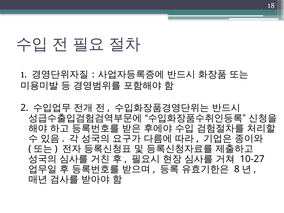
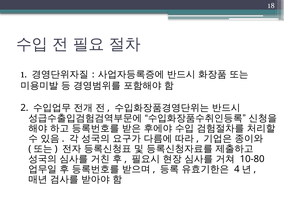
10-27: 10-27 -> 10-80 (252, 159)
8: 8 -> 4 (237, 169)
